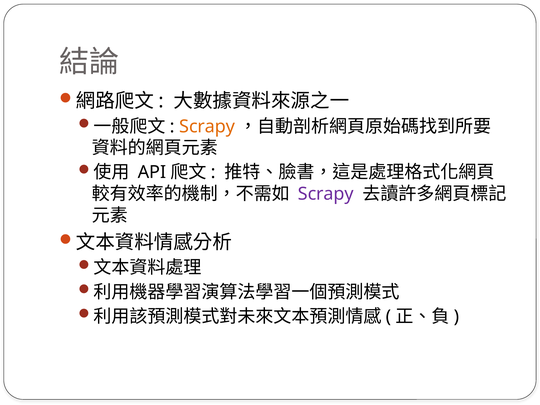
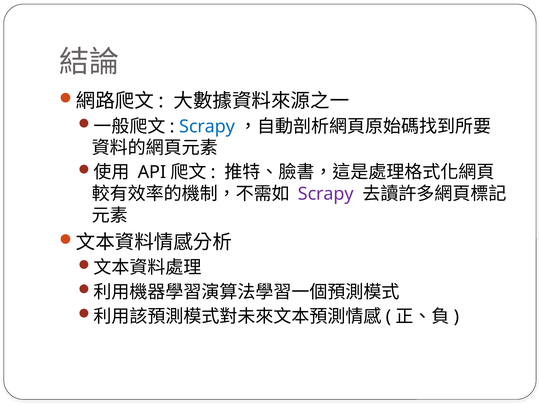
Scrapy colour: orange -> blue (207, 126)
